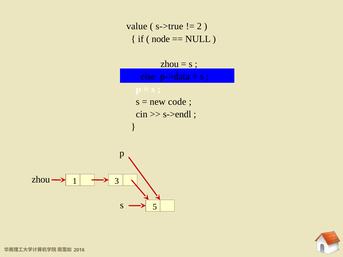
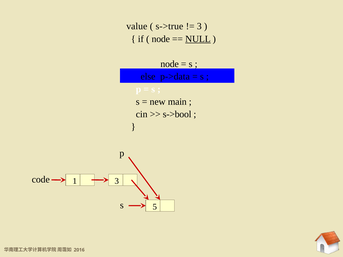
2: 2 -> 3 (199, 26)
NULL underline: none -> present (198, 39)
zhou: zhou -> node (170, 64)
code: code -> main (177, 102)
s->endl: s->endl -> s->bool (177, 114)
zhou: zhou -> code (41, 180)
